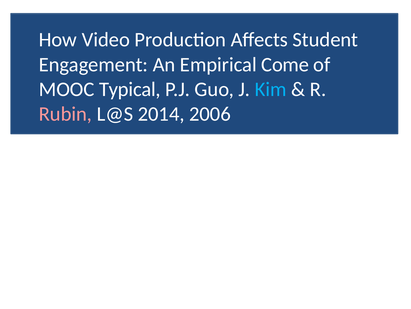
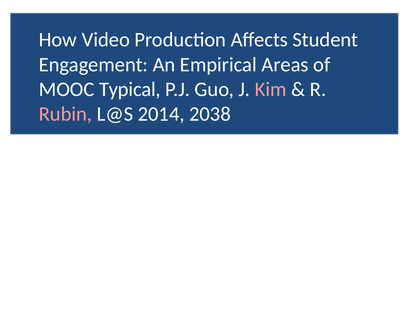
Come: Come -> Areas (285, 64)
Kim colour: light blue -> pink (271, 89)
2006: 2006 -> 2038 (210, 114)
